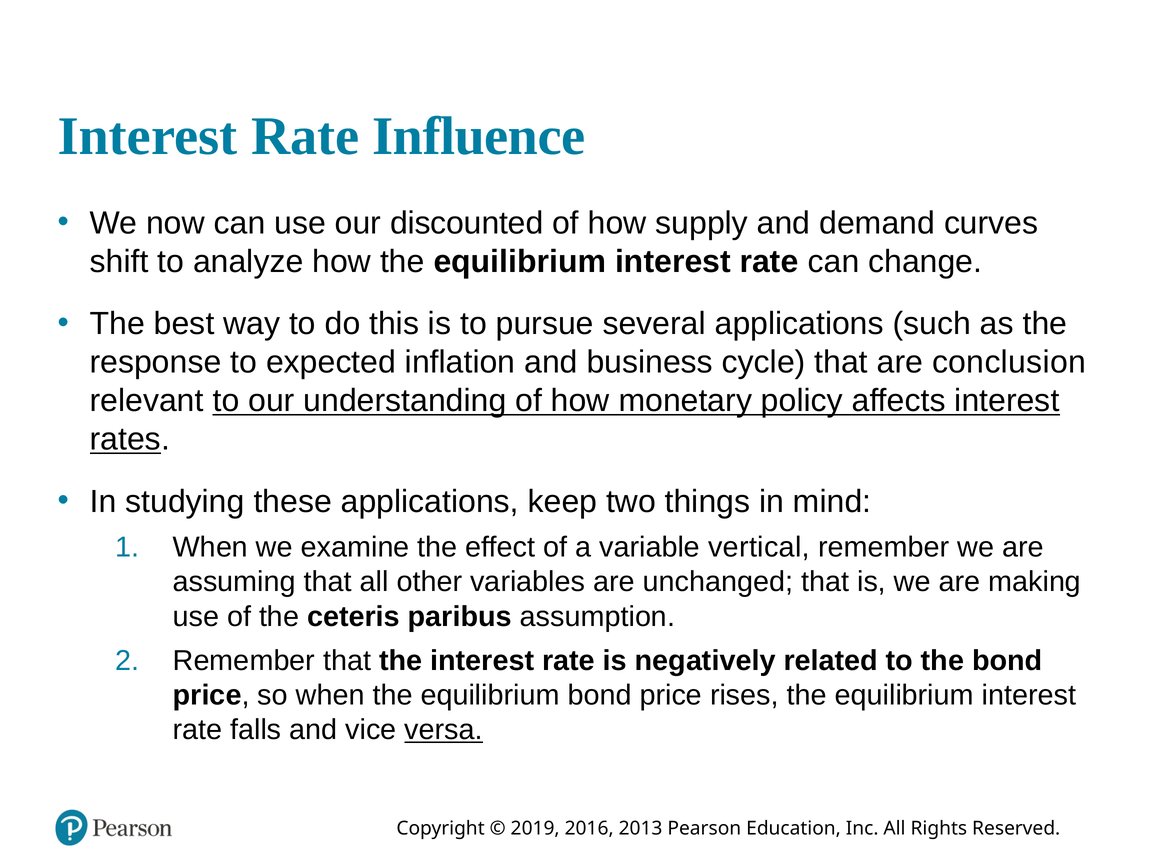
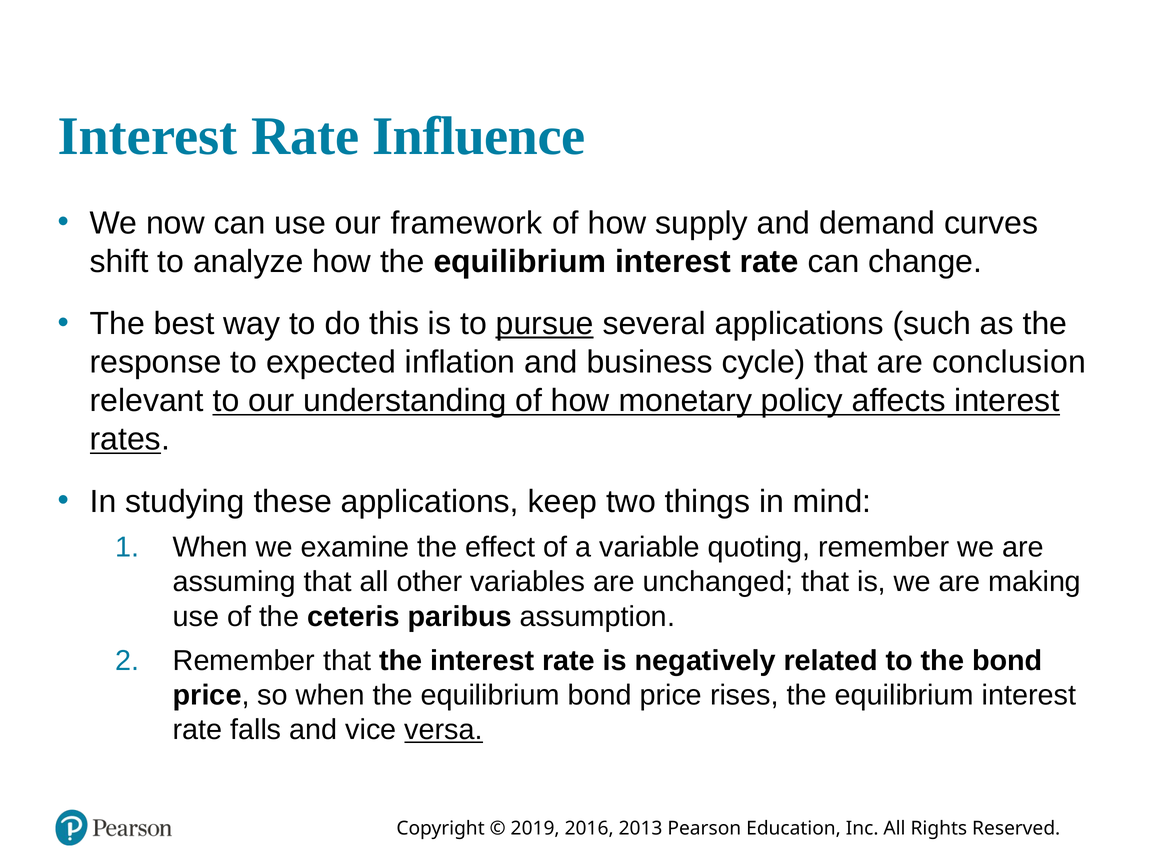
discounted: discounted -> framework (467, 223)
pursue underline: none -> present (545, 324)
vertical: vertical -> quoting (759, 547)
